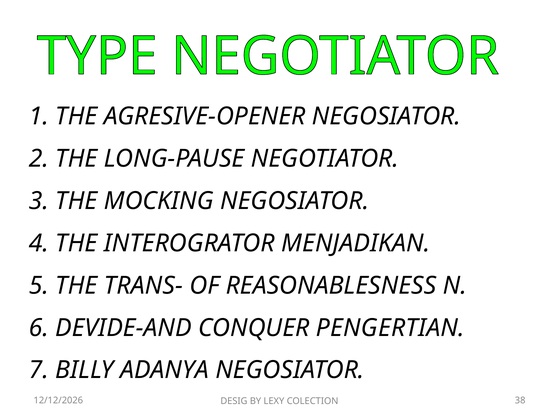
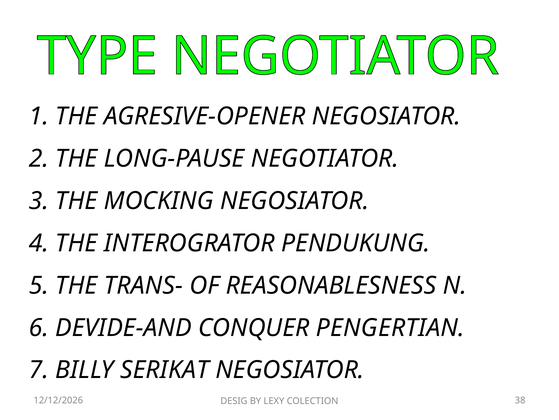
MENJADIKAN: MENJADIKAN -> PENDUKUNG (356, 243)
ADANYA: ADANYA -> SERIKAT (164, 369)
